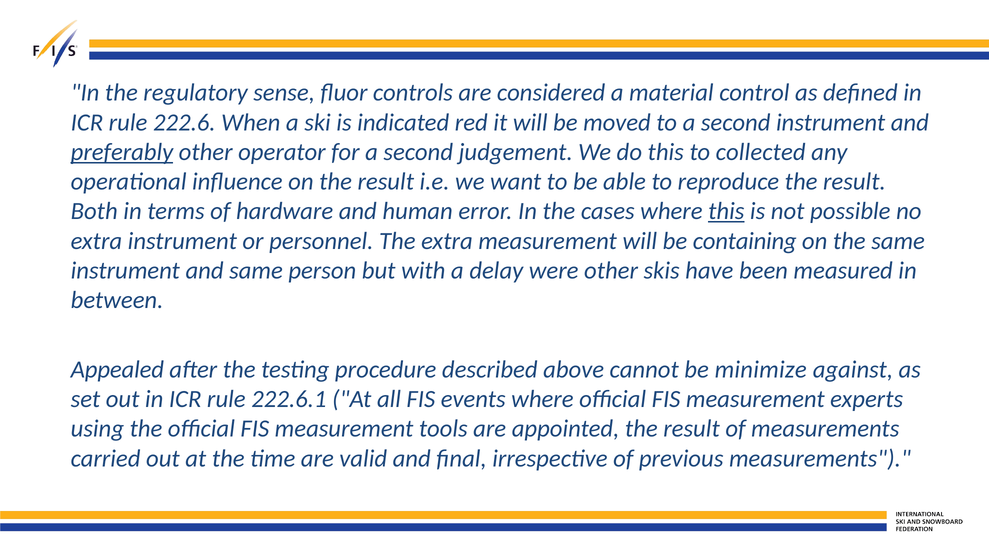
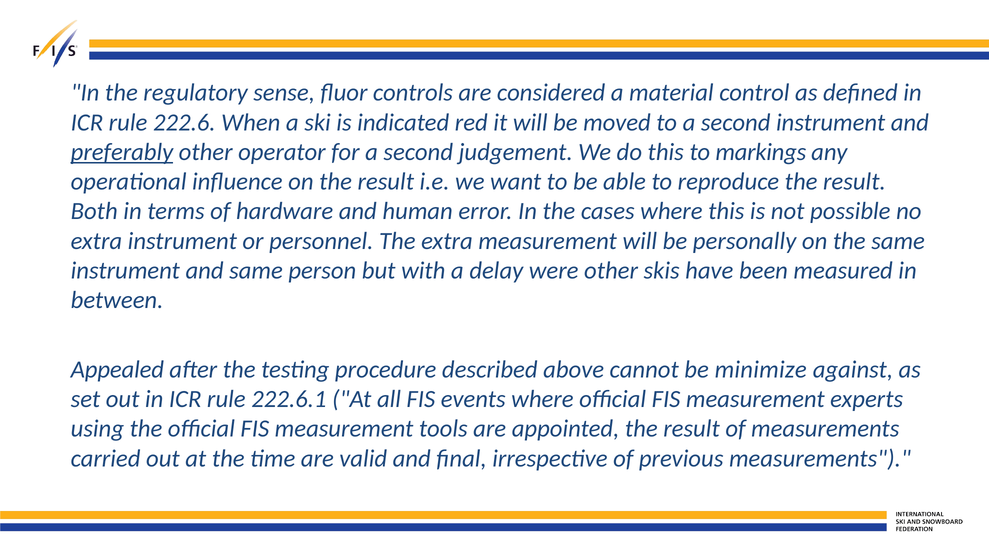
collected: collected -> markings (761, 152)
this underline: present -> none (726, 211)
containing: containing -> personally (745, 241)
